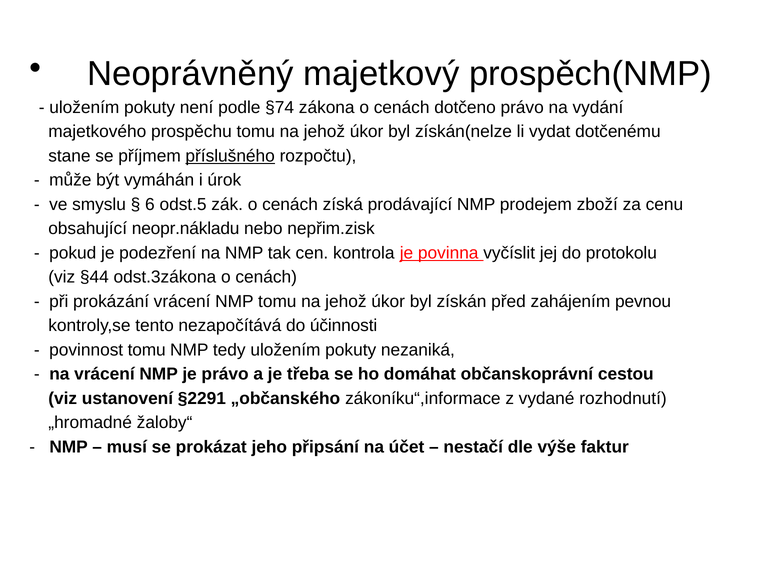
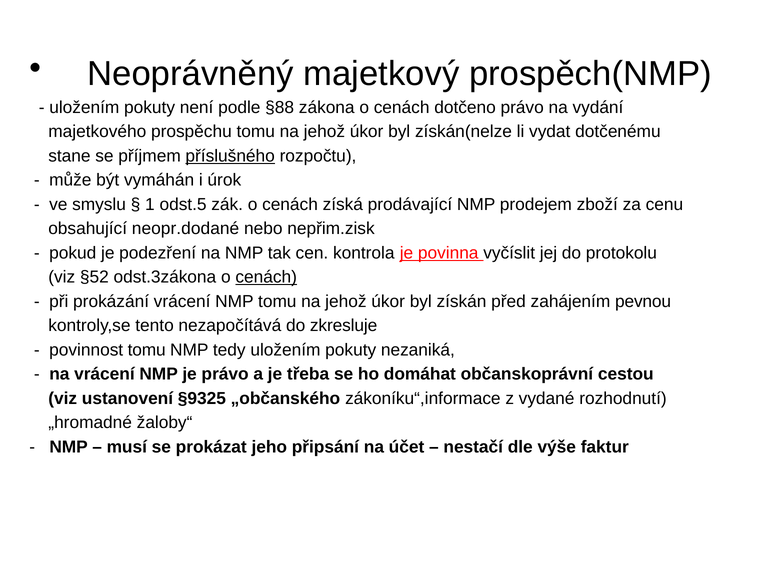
§74: §74 -> §88 (280, 107)
6: 6 -> 1 (150, 204)
neopr.nákladu: neopr.nákladu -> neopr.dodané (186, 229)
§44: §44 -> §52 (94, 277)
cenách underline: none -> present (266, 277)
účinnosti: účinnosti -> zkresluje (344, 326)
§2291: §2291 -> §9325 (202, 399)
